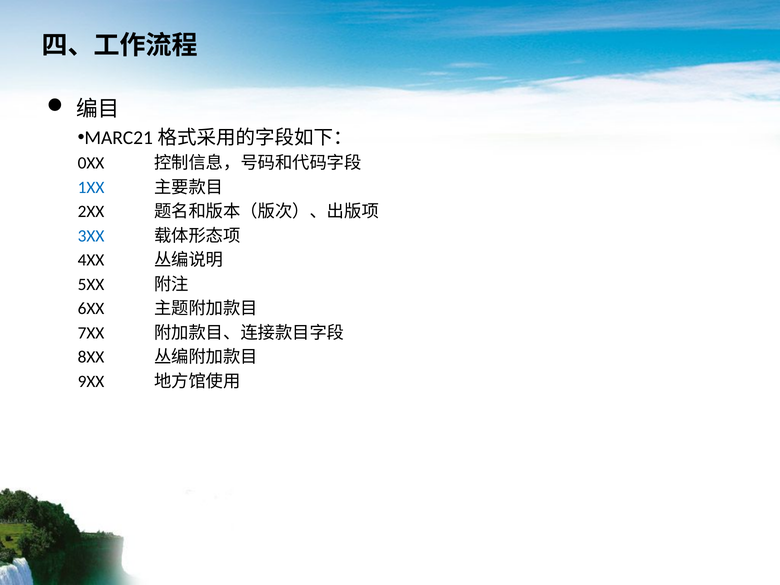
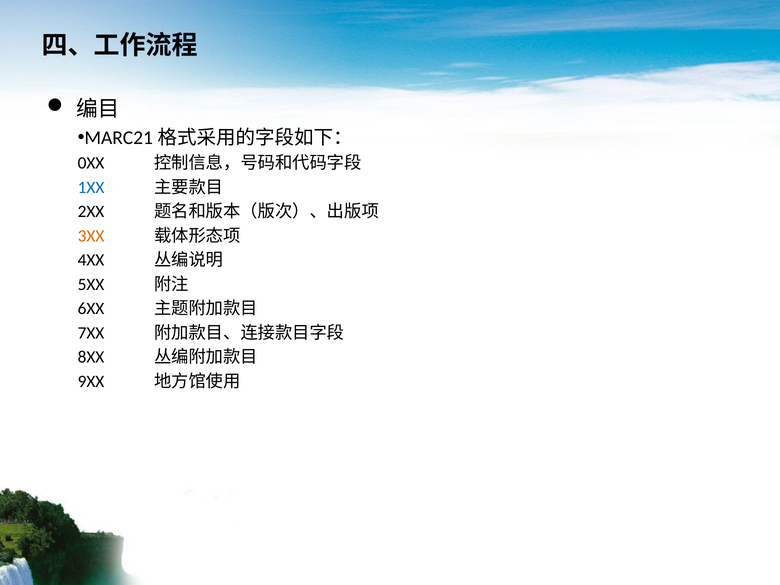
3XX colour: blue -> orange (91, 236)
